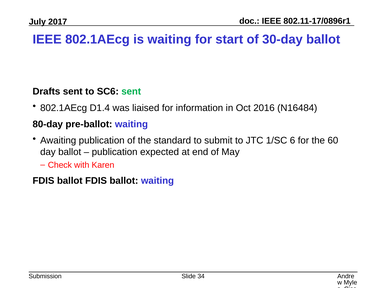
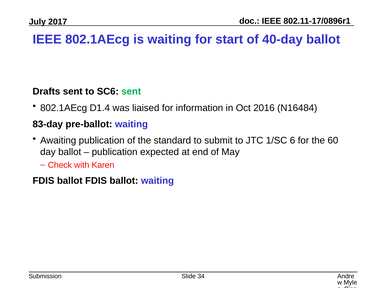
30-day: 30-day -> 40-day (282, 39)
80-day: 80-day -> 83-day (48, 124)
